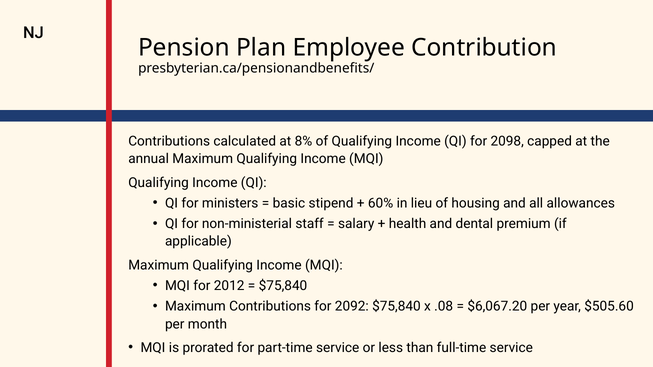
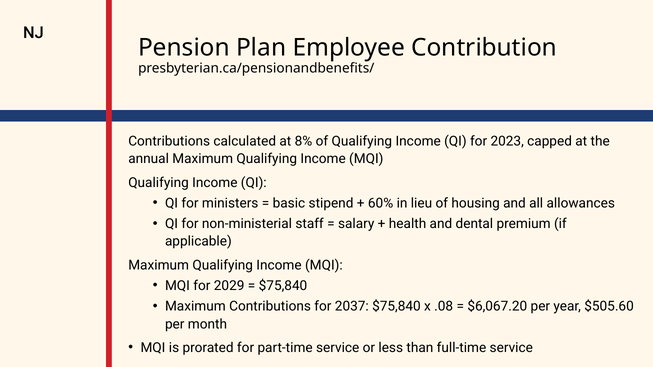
2098: 2098 -> 2023 (507, 141)
2012: 2012 -> 2029 (229, 286)
2092: 2092 -> 2037 (352, 307)
